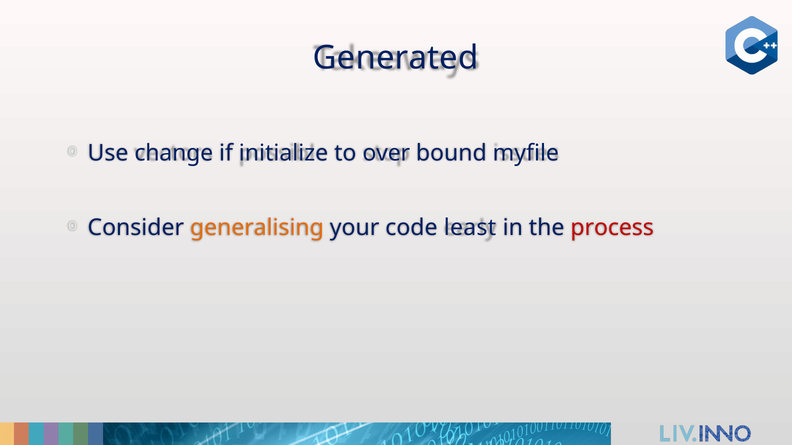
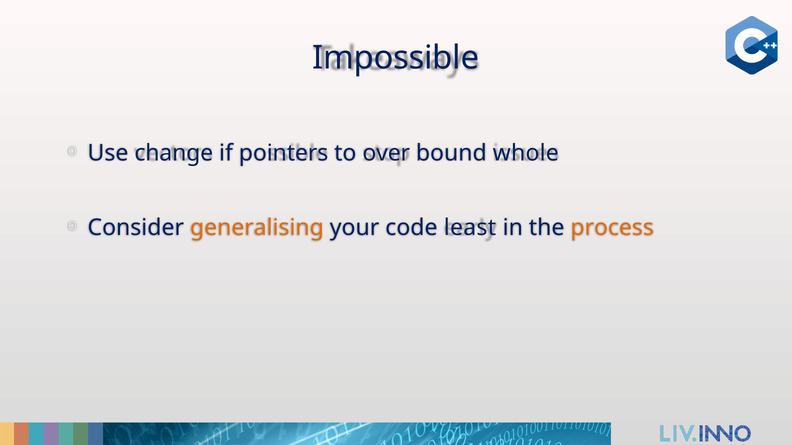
Generated: Generated -> Impossible (396, 58)
initialize: initialize -> pointers (284, 153)
myfile: myfile -> whole (526, 153)
process colour: red -> orange (612, 228)
